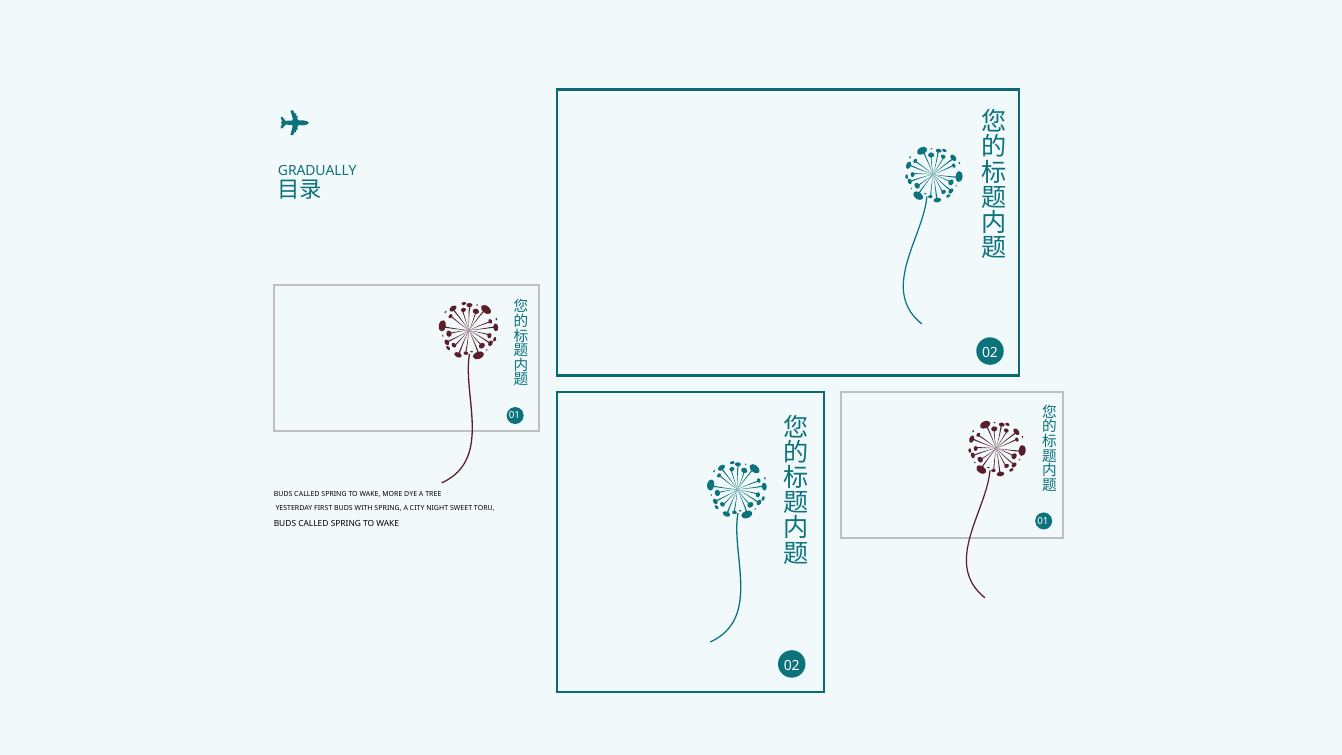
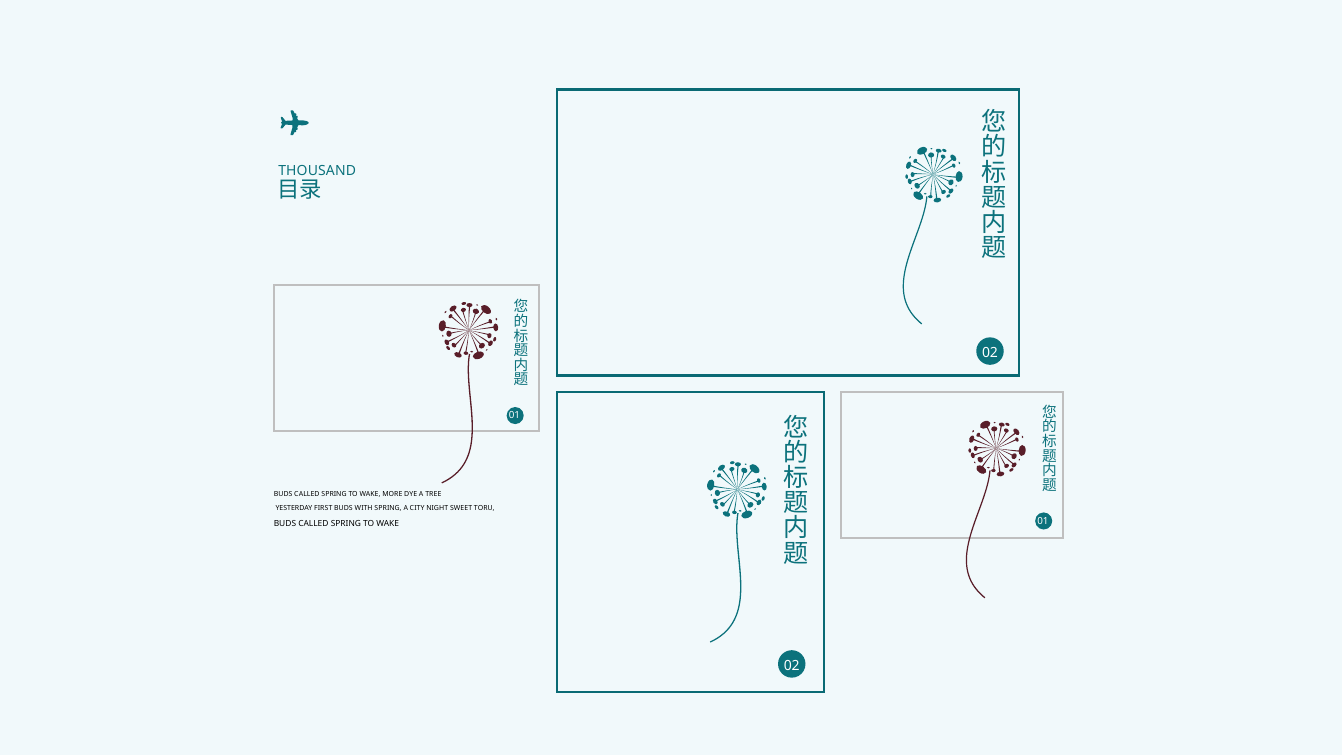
GRADUALLY: GRADUALLY -> THOUSAND (317, 170)
